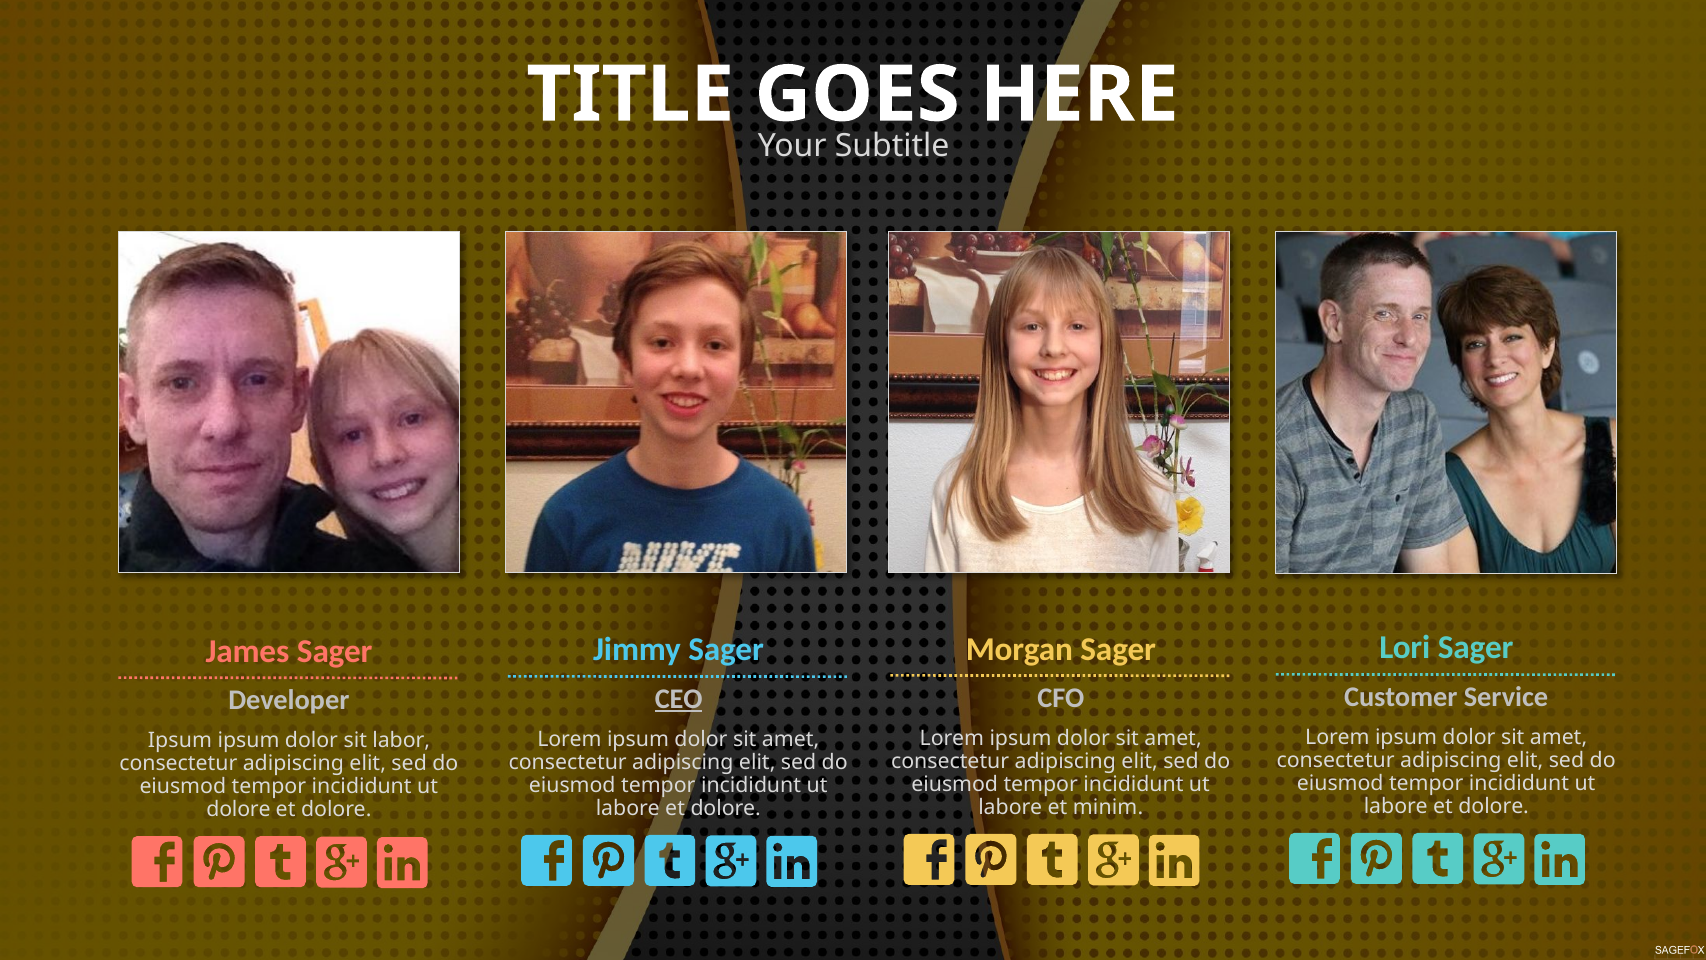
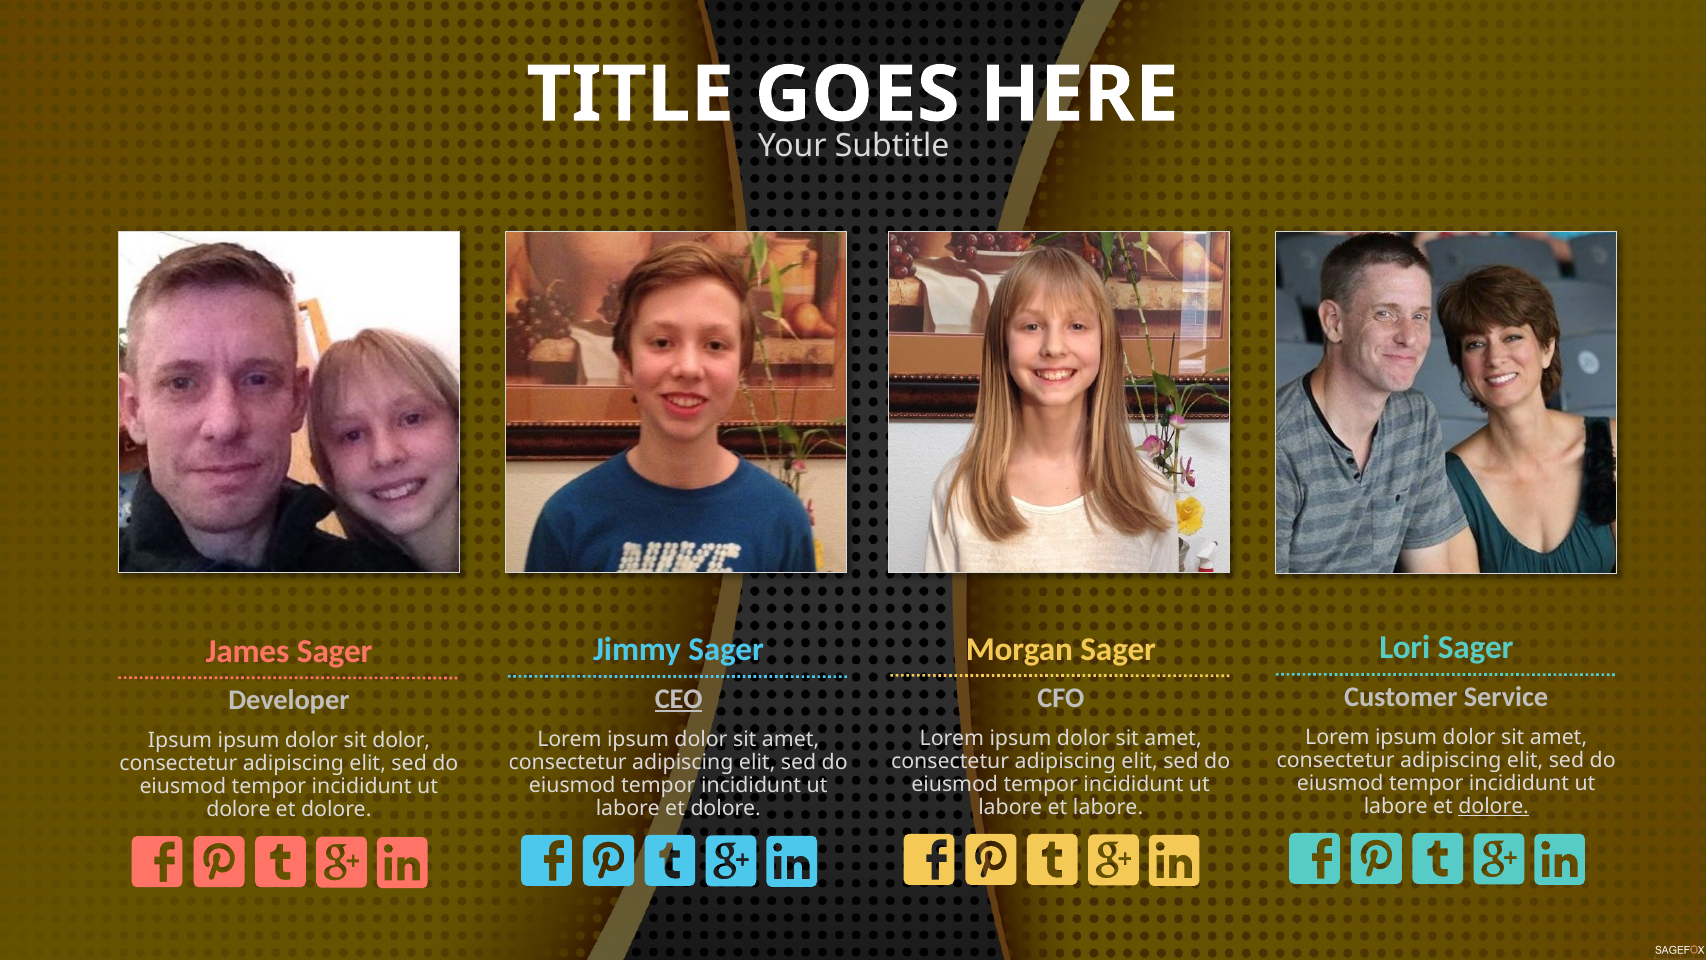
sit labor: labor -> dolor (401, 740)
dolore underline: none -> present (1494, 806)
et minim: minim -> labore (1108, 807)
